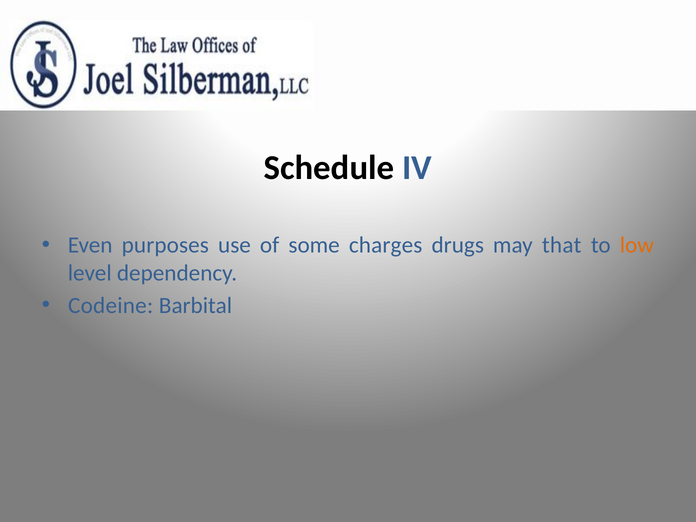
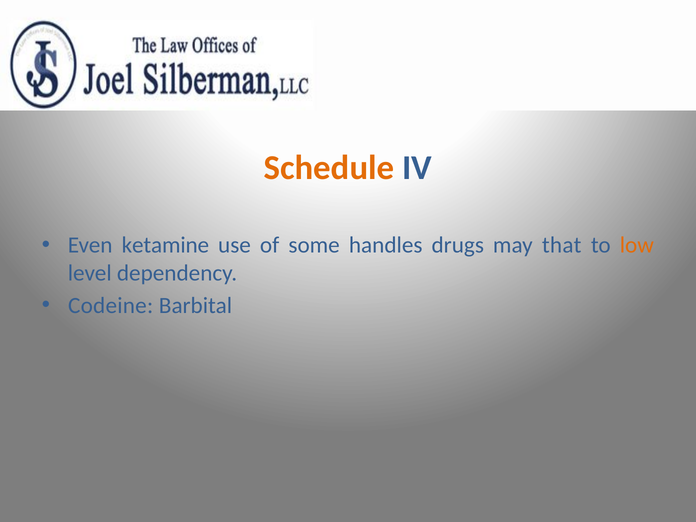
Schedule colour: black -> orange (329, 168)
purposes: purposes -> ketamine (165, 245)
charges: charges -> handles (386, 245)
